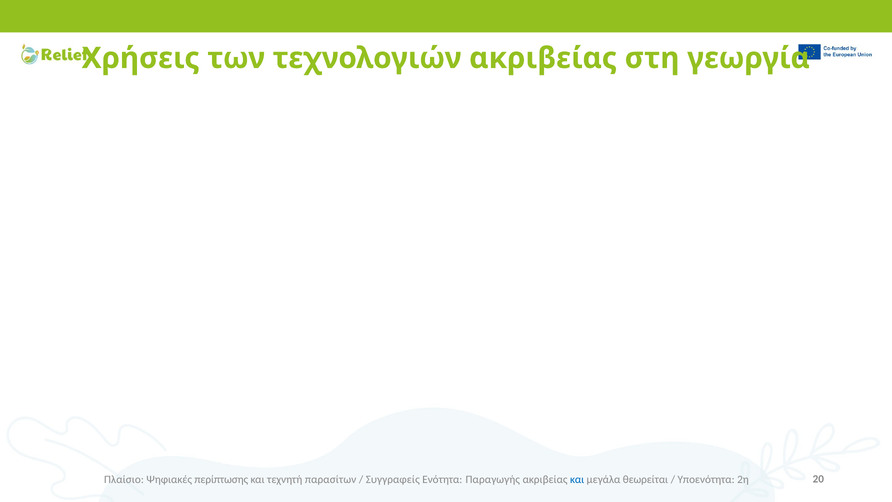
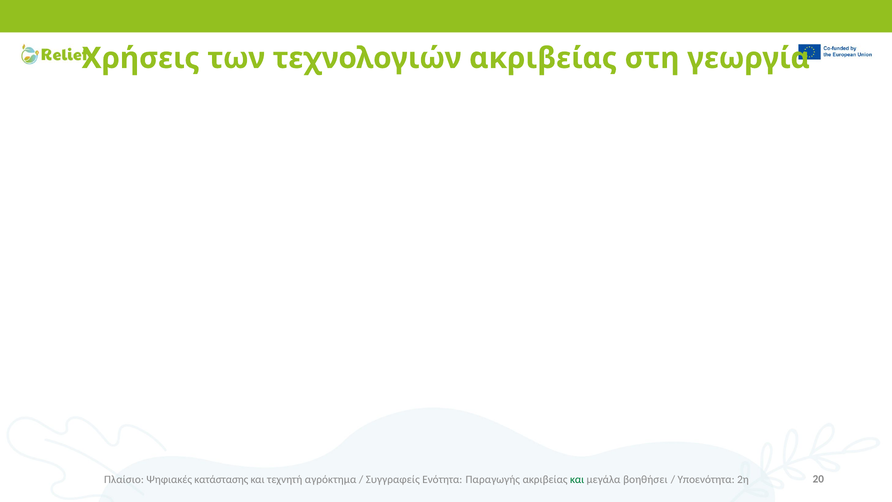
περίπτωσης: περίπτωσης -> κατάστασης (221, 479)
παρασίτων: παρασίτων -> αγρόκτημα (331, 479)
και colour: blue -> green (577, 479)
θεωρείται: θεωρείται -> βοηθήσει (645, 479)
